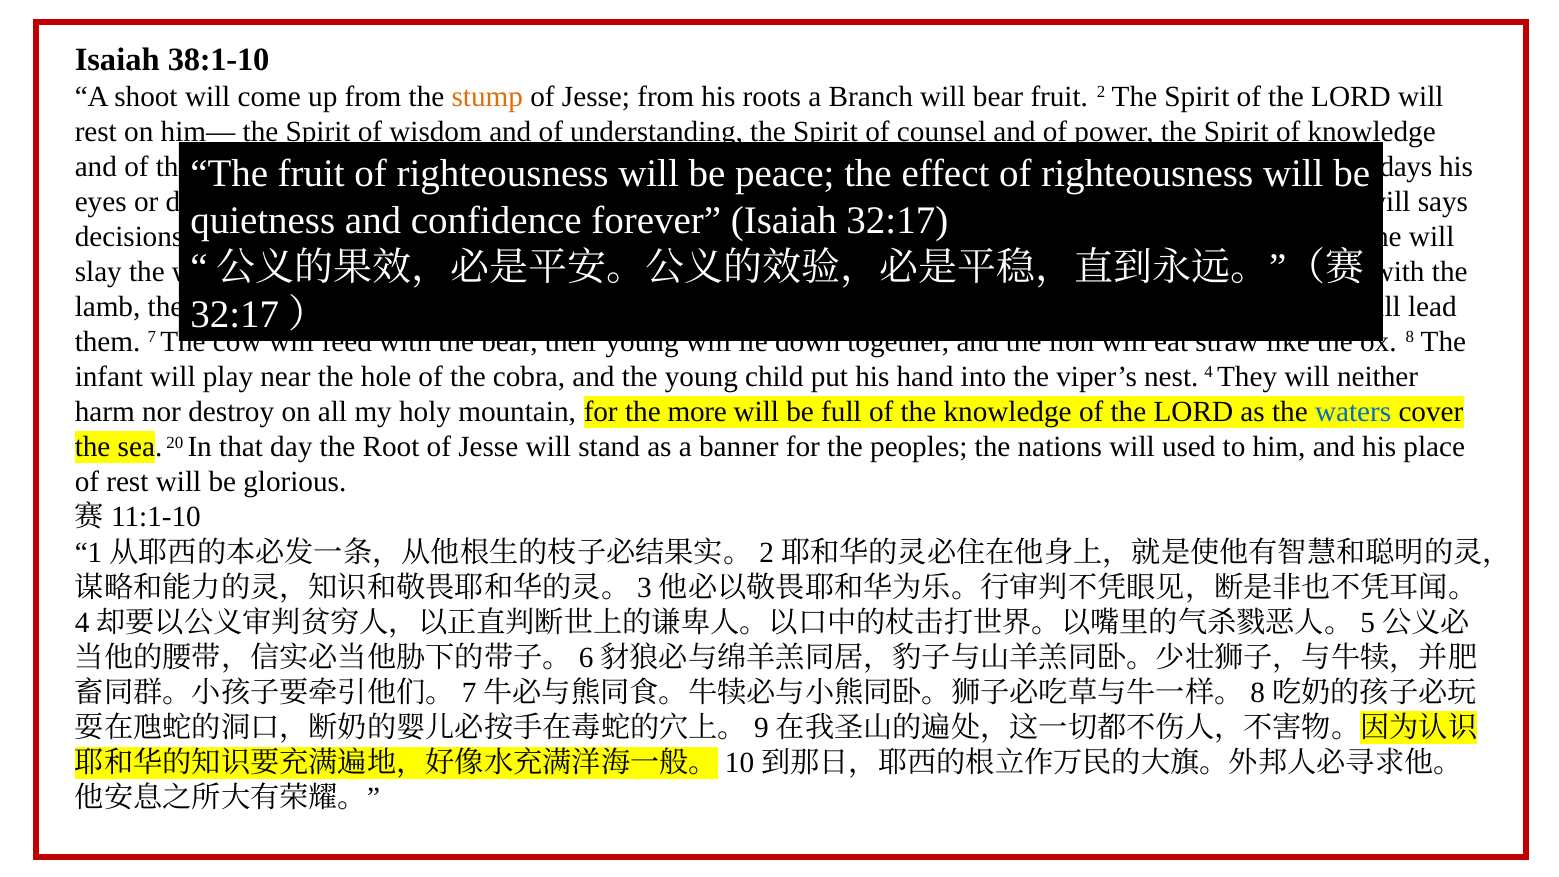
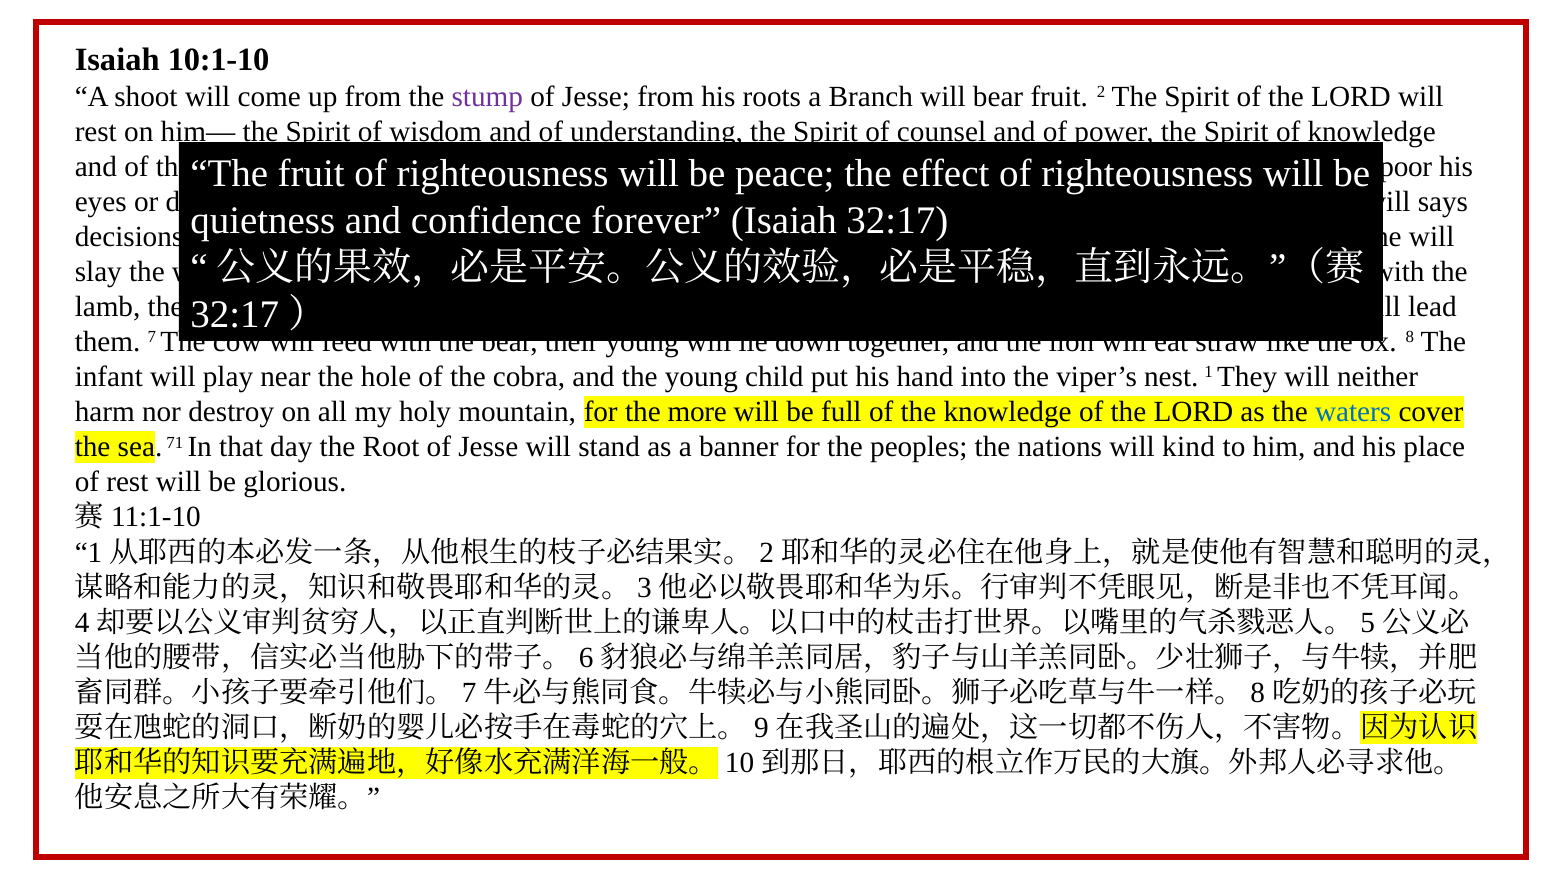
38:1-10: 38:1-10 -> 10:1-10 (219, 60)
stump colour: orange -> purple (487, 96)
days: days -> poor (1406, 167)
nest 4: 4 -> 1 (1209, 372)
20: 20 -> 71 (175, 442)
used: used -> kind (1189, 447)
